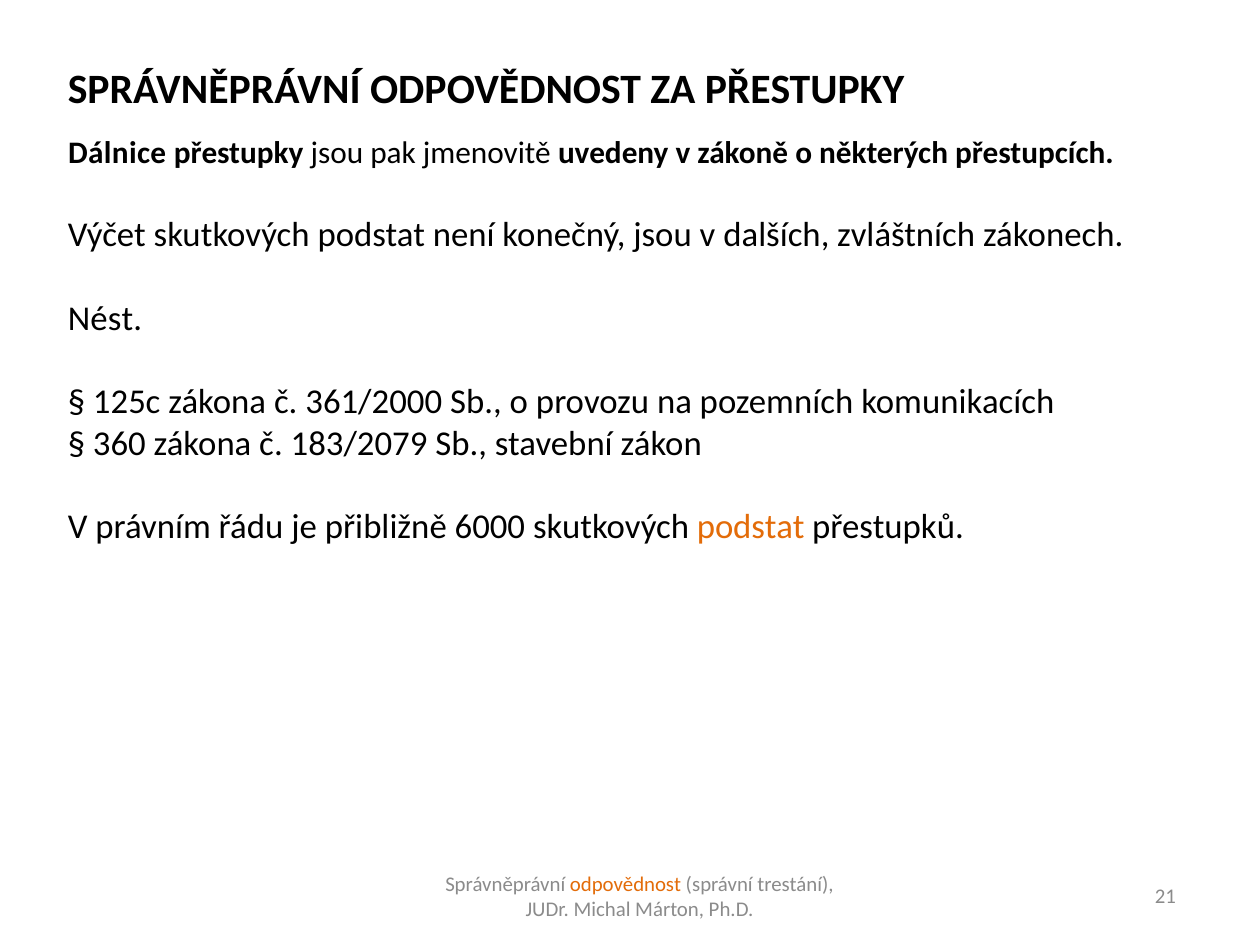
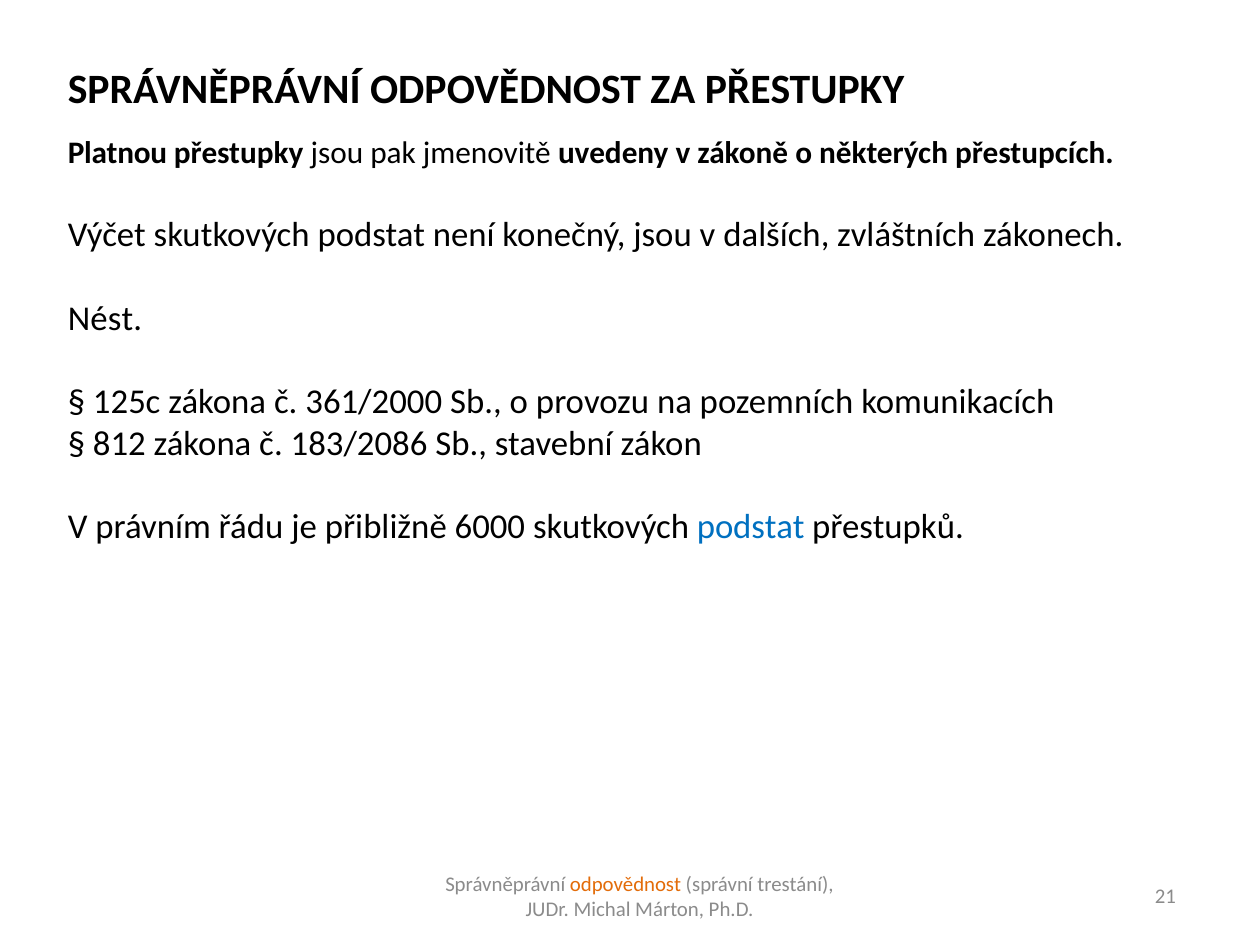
Dálnice: Dálnice -> Platnou (117, 153)
360: 360 -> 812 (119, 444)
183/2079: 183/2079 -> 183/2086 (359, 444)
podstat colour: orange -> blue (751, 527)
